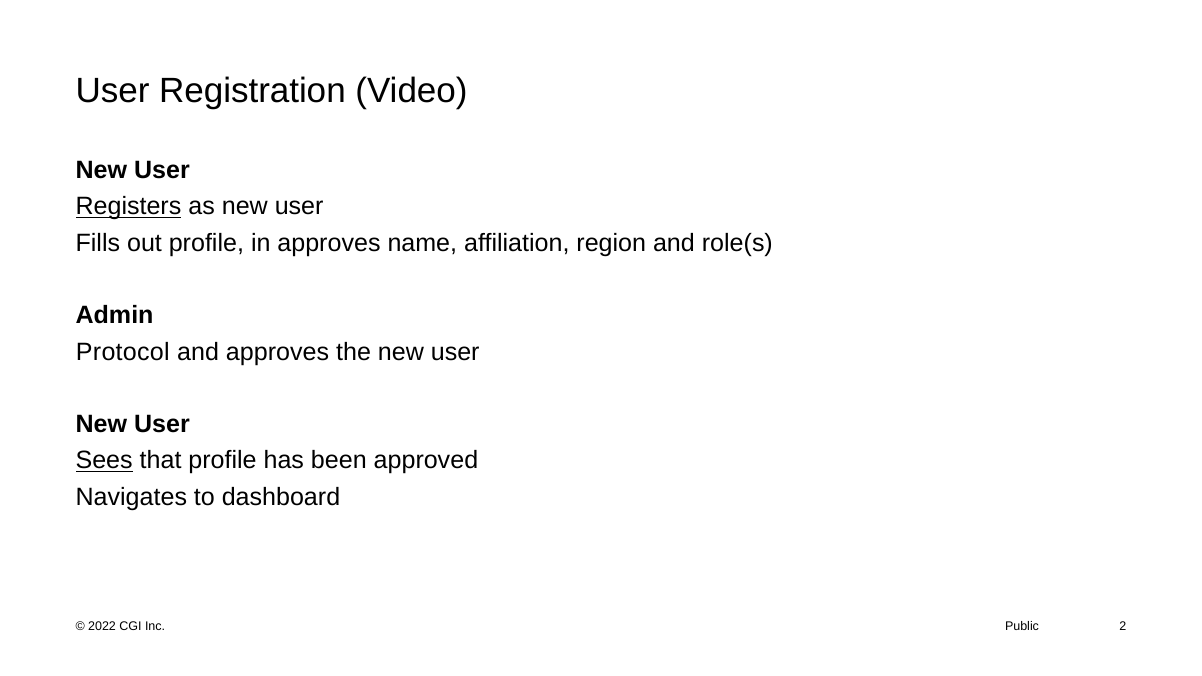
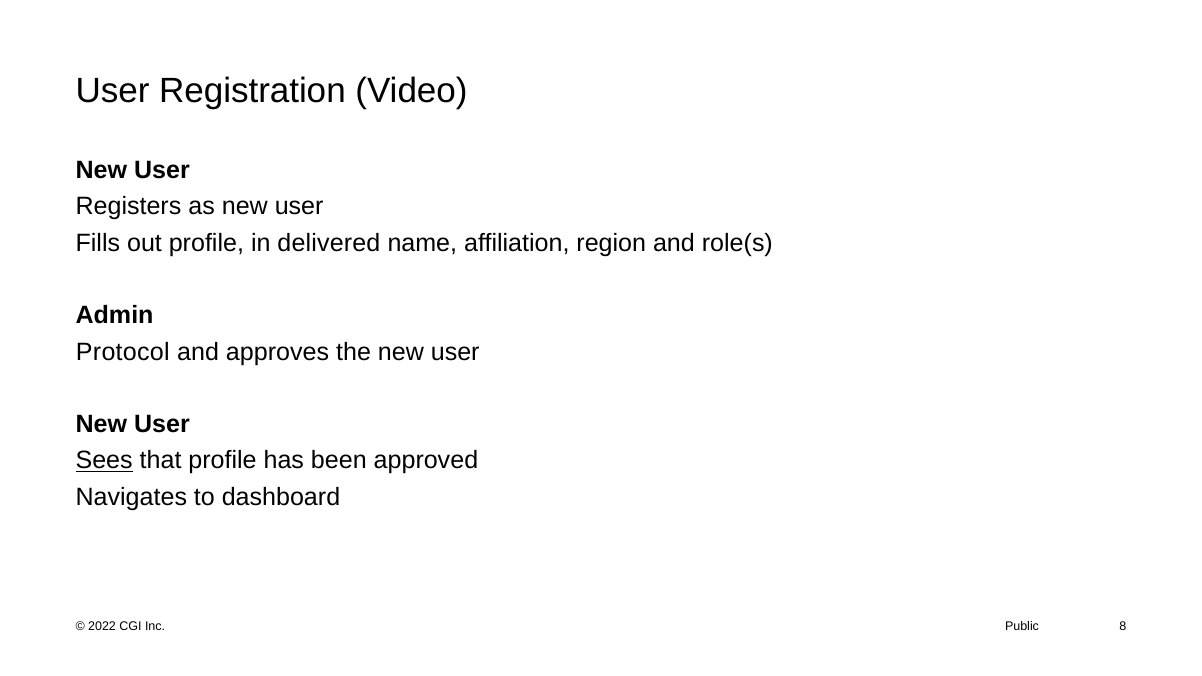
Registers underline: present -> none (128, 207)
in approves: approves -> delivered (329, 243)
2: 2 -> 8 (1123, 627)
